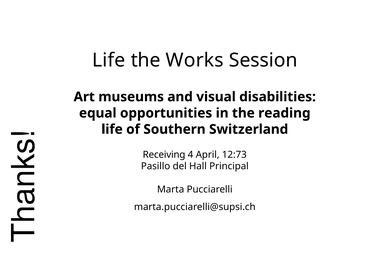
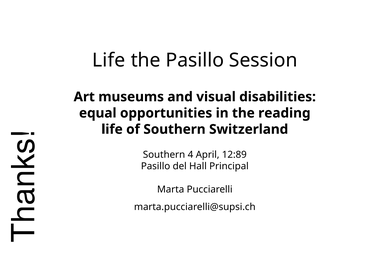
the Works: Works -> Pasillo (195, 60)
Receiving: Receiving -> Southern (164, 155)
12:73: 12:73 -> 12:89 (234, 155)
